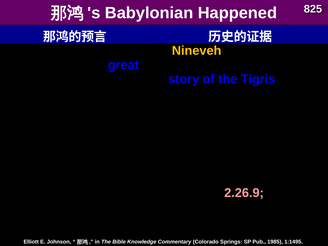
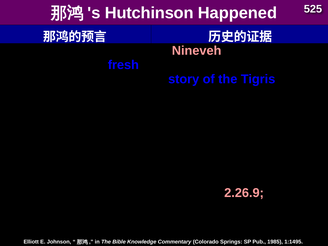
Babylonian: Babylonian -> Hutchinson (149, 13)
825: 825 -> 525 (313, 9)
Nineveh colour: yellow -> pink (197, 51)
great: great -> fresh (123, 65)
